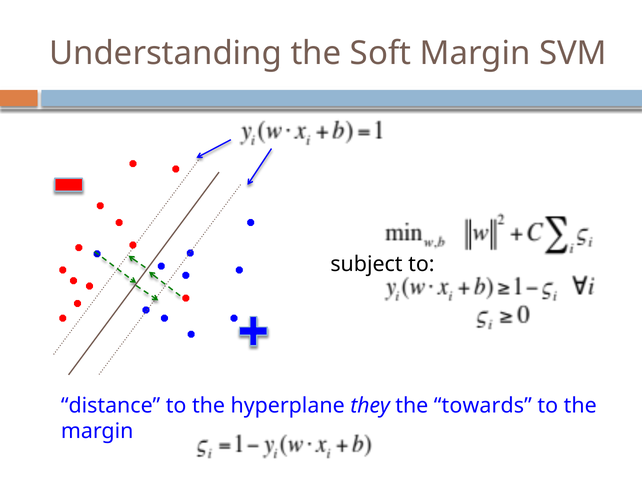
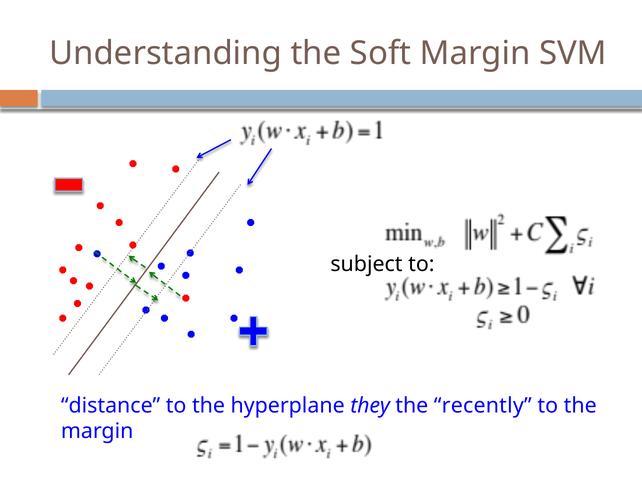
towards: towards -> recently (483, 405)
